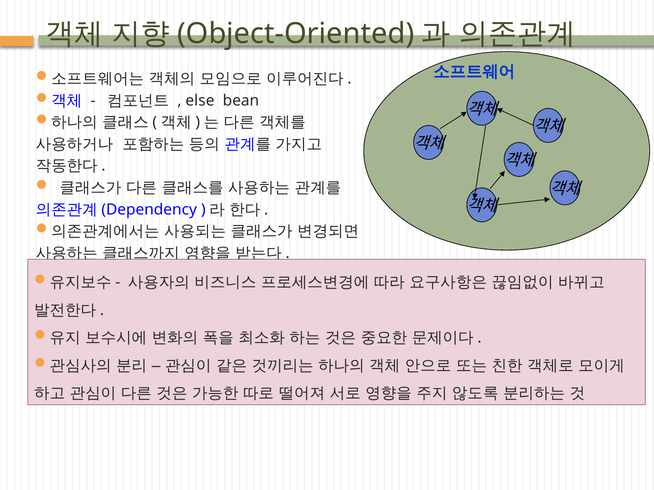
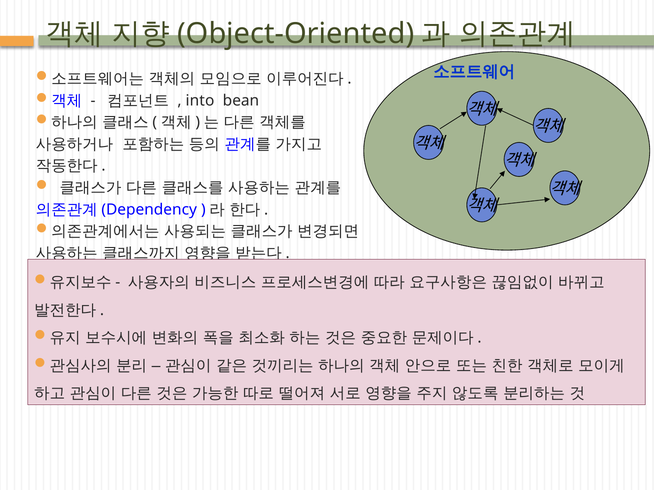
else: else -> into (200, 101)
